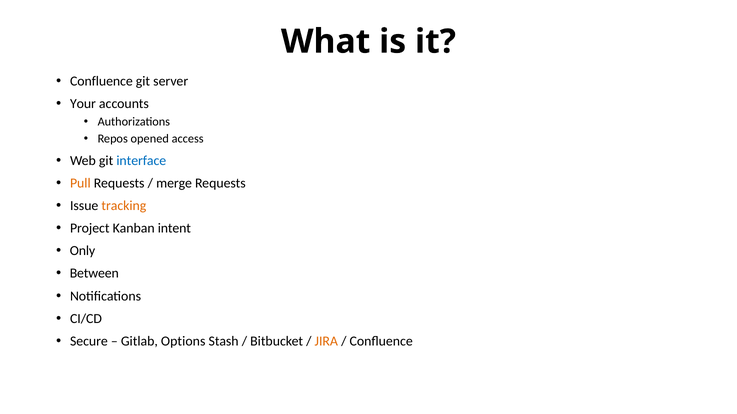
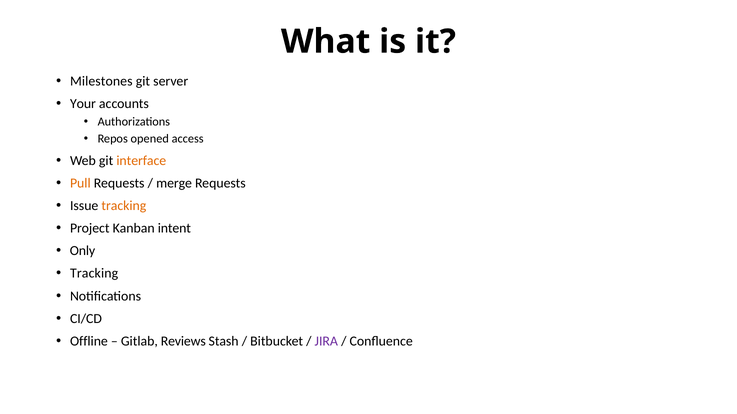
Confluence: Confluence -> Milestones (101, 81)
interface colour: blue -> orange (141, 161)
Between: Between -> Tracking (94, 274)
Secure: Secure -> Offline (89, 342)
Options: Options -> Reviews (183, 342)
JIRA colour: orange -> purple (326, 342)
